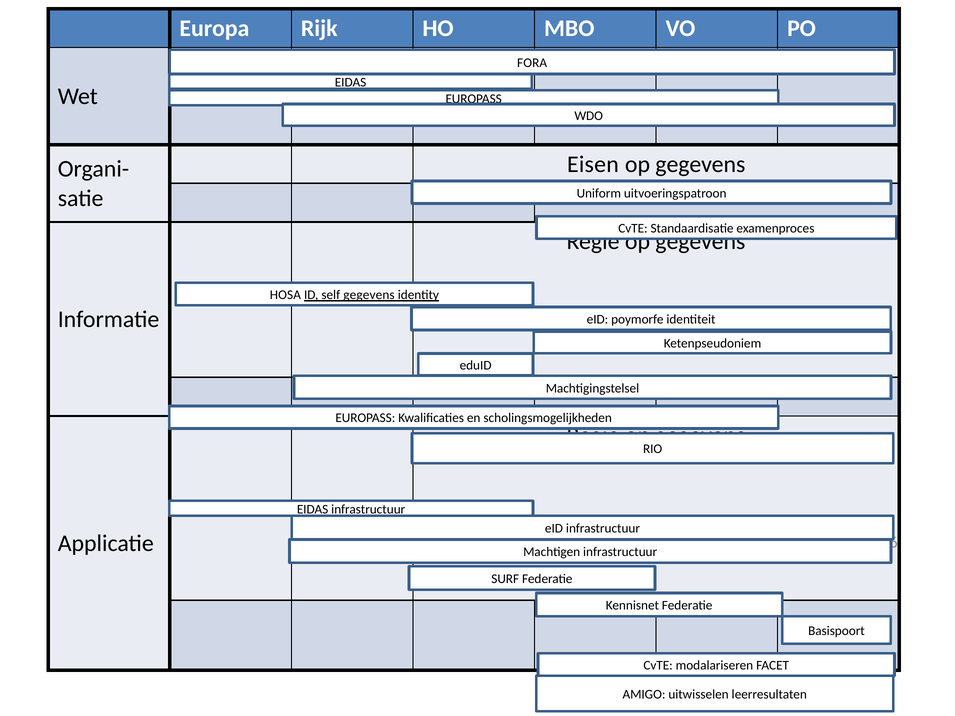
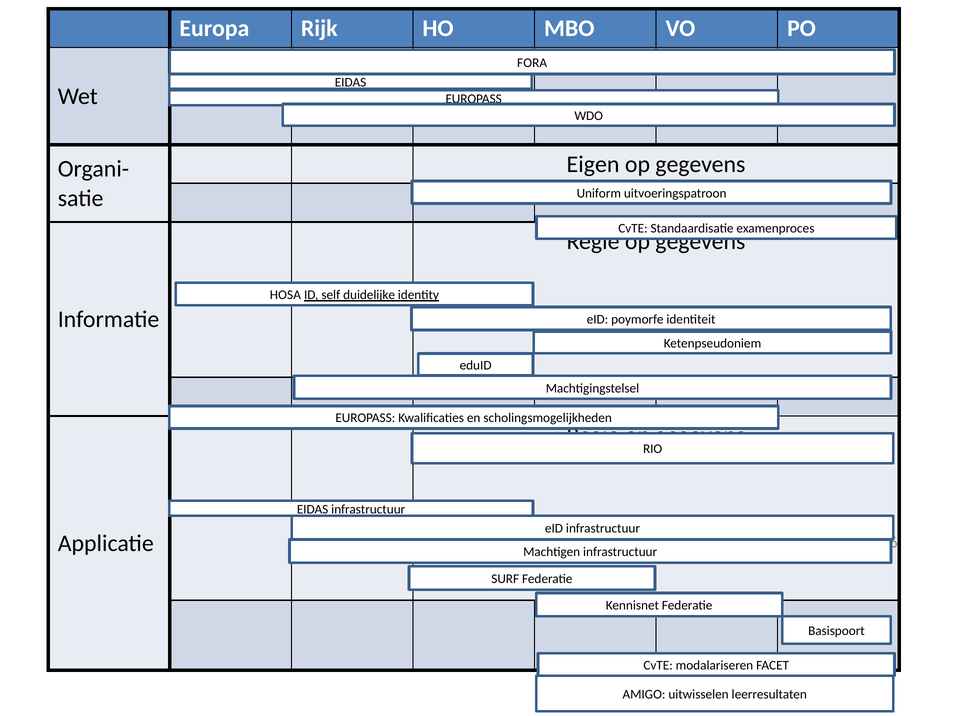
Eisen: Eisen -> Eigen (593, 164)
self gegevens: gegevens -> duidelijke (369, 295)
